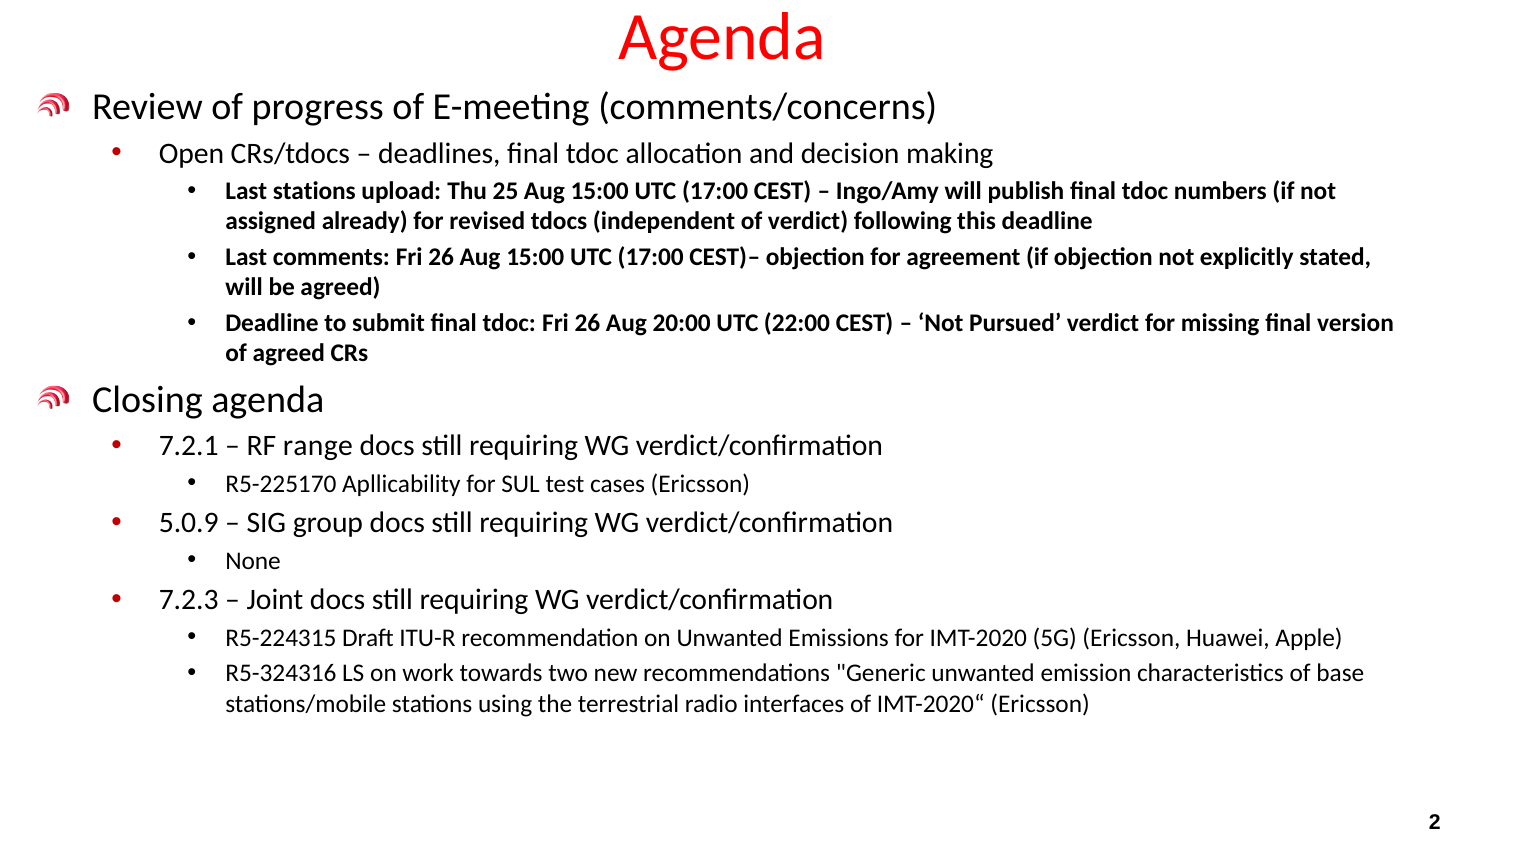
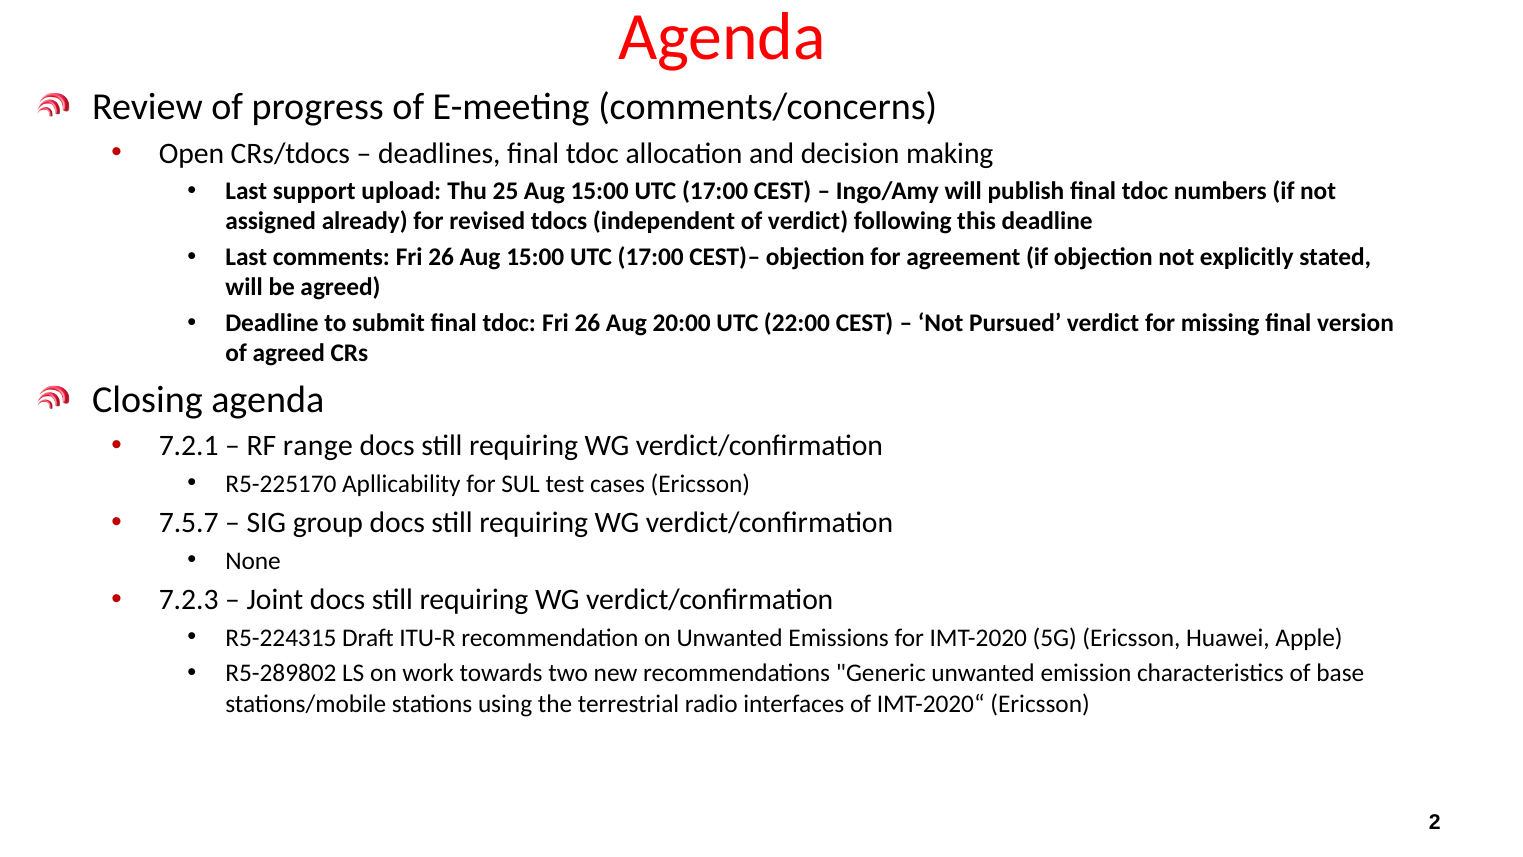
Last stations: stations -> support (314, 191)
5.0.9: 5.0.9 -> 7.5.7 (189, 523)
R5-324316: R5-324316 -> R5-289802 (281, 673)
